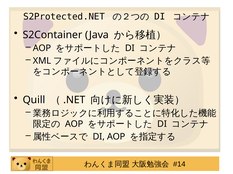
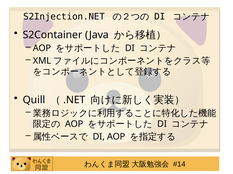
S2Protected.NET: S2Protected.NET -> S2Injection.NET (64, 17)
